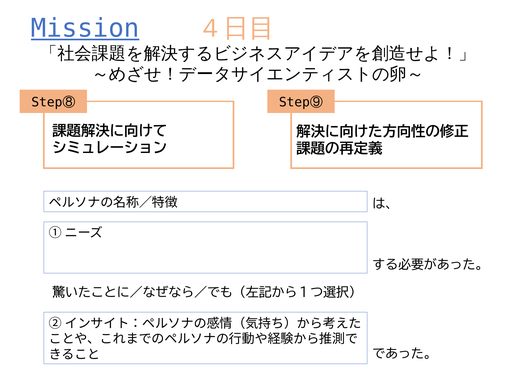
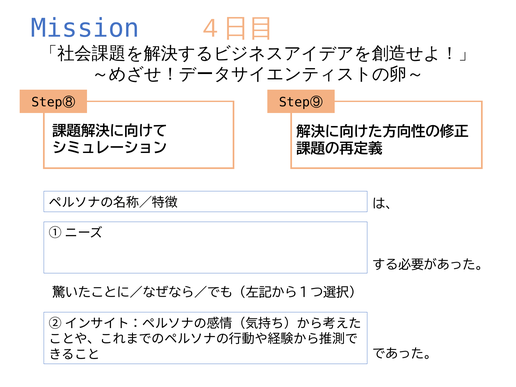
Mission underline: present -> none (85, 28)
